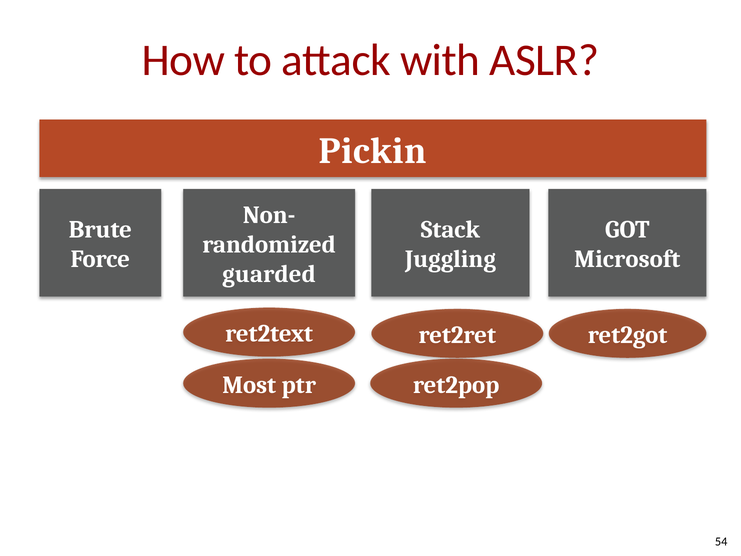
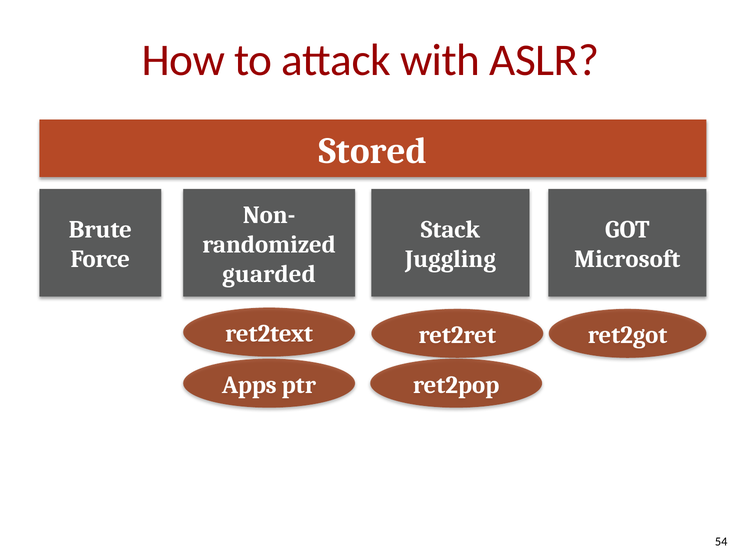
Pickin: Pickin -> Stored (373, 151)
Most: Most -> Apps (249, 385)
